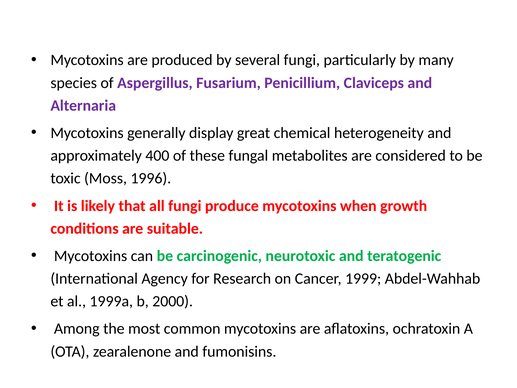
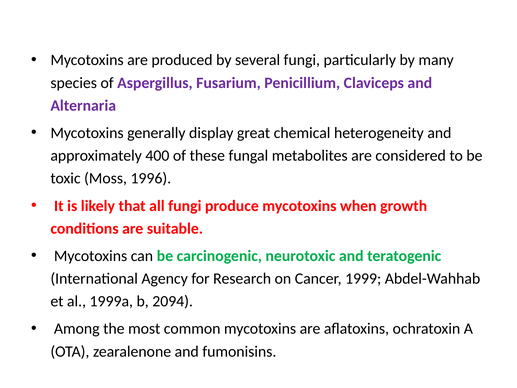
2000: 2000 -> 2094 (173, 301)
